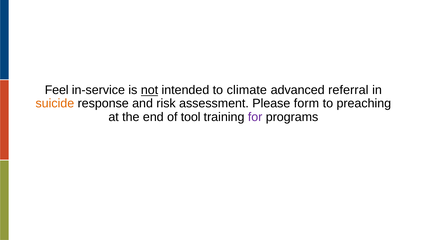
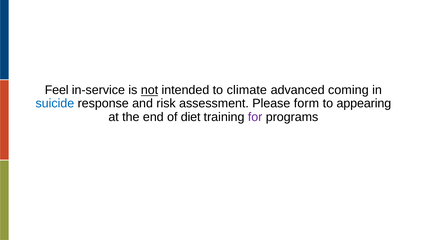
referral: referral -> coming (348, 90)
suicide colour: orange -> blue (55, 104)
preaching: preaching -> appearing (364, 104)
tool: tool -> diet (191, 117)
